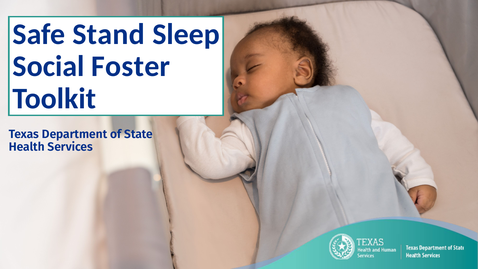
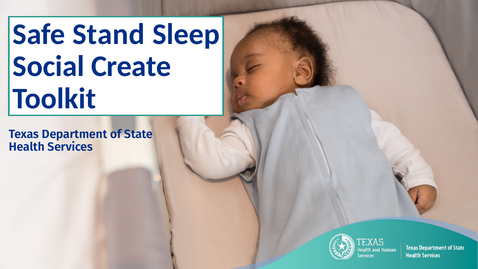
Foster: Foster -> Create (131, 66)
